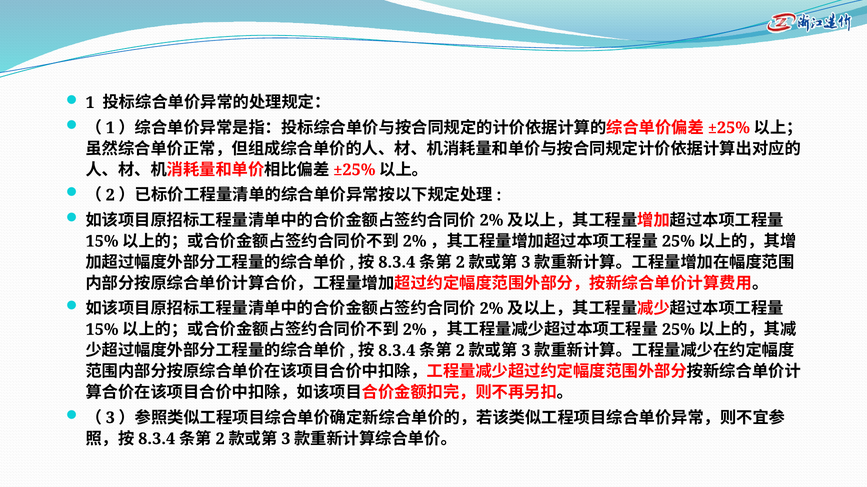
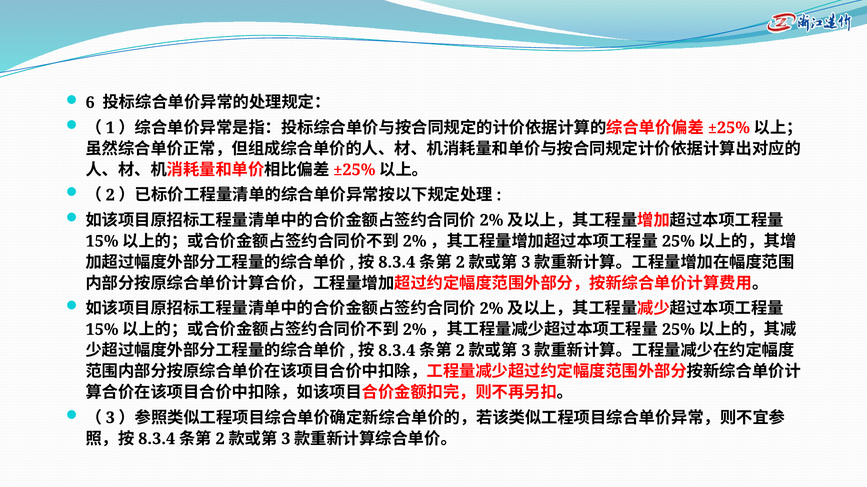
1: 1 -> 6 (90, 103)
